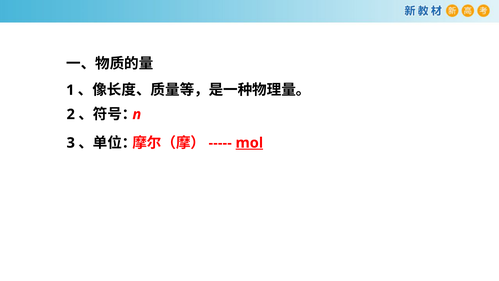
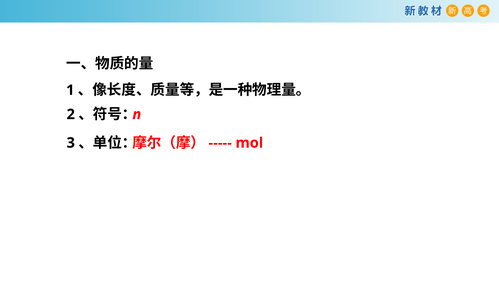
mol underline: present -> none (249, 143)
